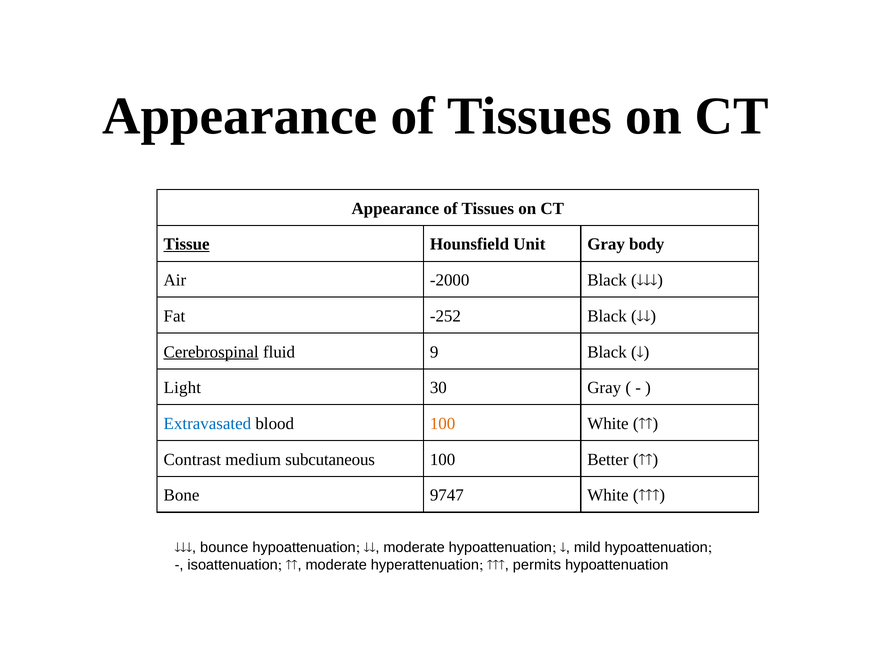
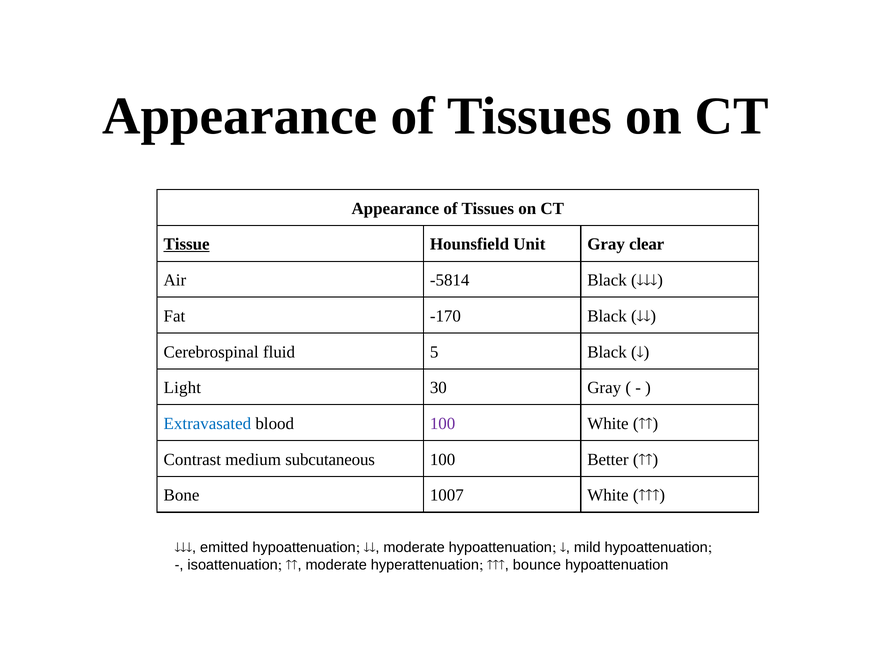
body: body -> clear (647, 244)
-2000: -2000 -> -5814 (450, 280)
-252: -252 -> -170 (445, 316)
Cerebrospinal underline: present -> none (211, 352)
9: 9 -> 5 (434, 352)
100 colour: orange -> purple (443, 424)
9747: 9747 -> 1007 (447, 495)
bounce: bounce -> emitted (224, 547)
permits: permits -> bounce (537, 565)
